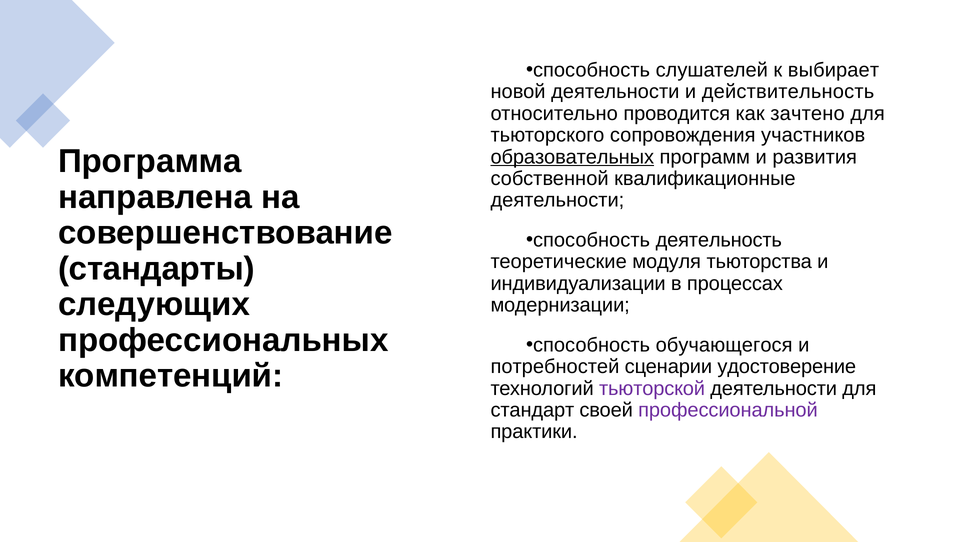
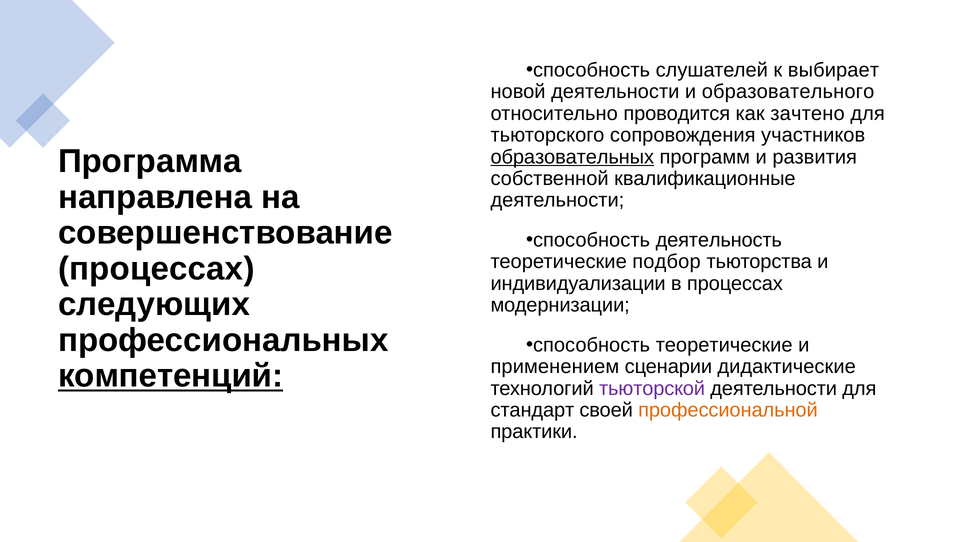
действительность: действительность -> образовательного (788, 92)
модуля: модуля -> подбор (667, 262)
стандарты: стандарты -> процессах (156, 269)
способность обучающегося: обучающегося -> теоретические (724, 345)
потребностей: потребностей -> применением (555, 367)
удостоверение: удостоверение -> дидактические (787, 367)
компетенций underline: none -> present (171, 376)
профессиональной colour: purple -> orange (728, 410)
